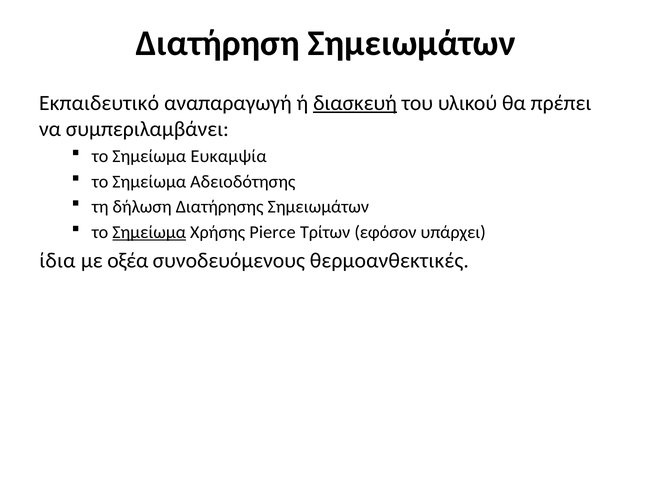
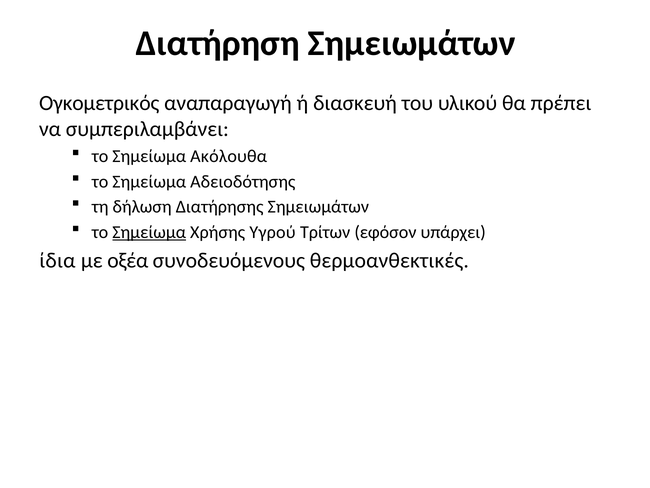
Εκπαιδευτικό: Εκπαιδευτικό -> Ογκομετρικός (99, 103)
διασκευή underline: present -> none (355, 103)
Ευκαμψία: Ευκαμψία -> Ακόλουθα (229, 156)
Pierce: Pierce -> Υγρού (273, 232)
